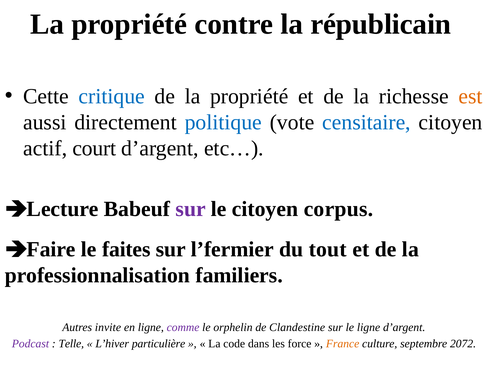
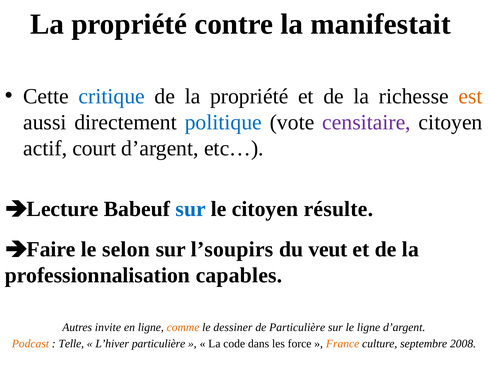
républicain: républicain -> manifestait (381, 24)
censitaire colour: blue -> purple (366, 122)
sur colour: purple -> blue (191, 209)
corpus: corpus -> résulte (338, 209)
faites: faites -> selon (126, 249)
l’fermier: l’fermier -> l’soupirs (232, 249)
tout: tout -> veut (328, 249)
familiers: familiers -> capables (239, 275)
comme colour: purple -> orange (183, 327)
orphelin: orphelin -> dessiner (233, 327)
de Clandestine: Clandestine -> Particulière (297, 327)
Podcast colour: purple -> orange (30, 344)
2072: 2072 -> 2008 (463, 344)
